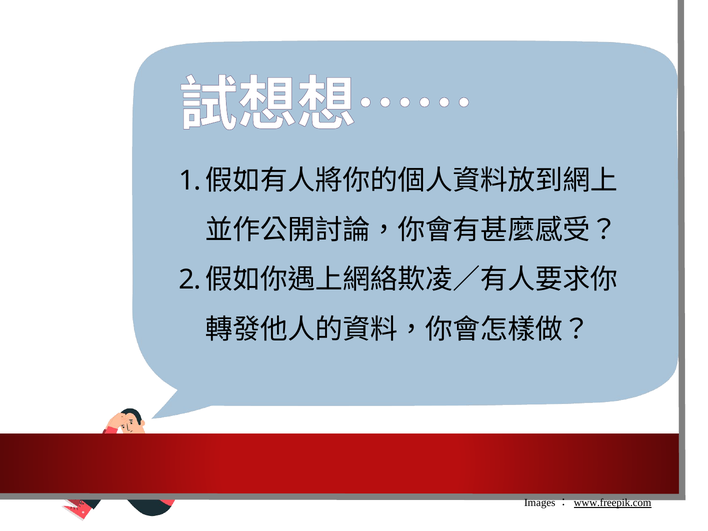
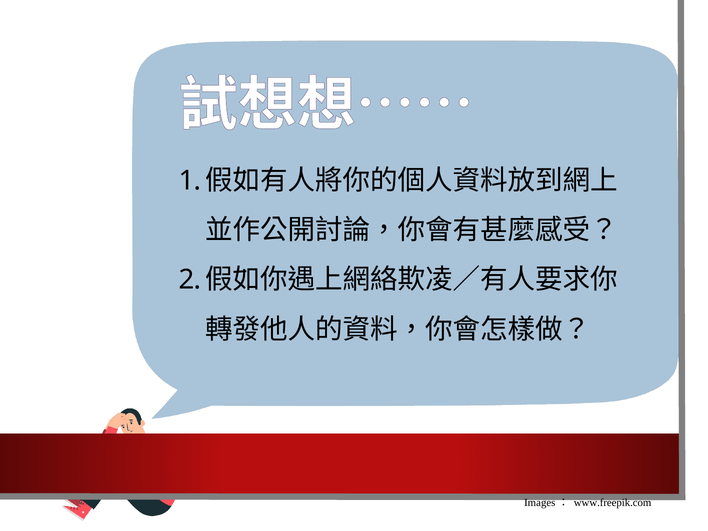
www.freepik.com underline: present -> none (613, 503)
